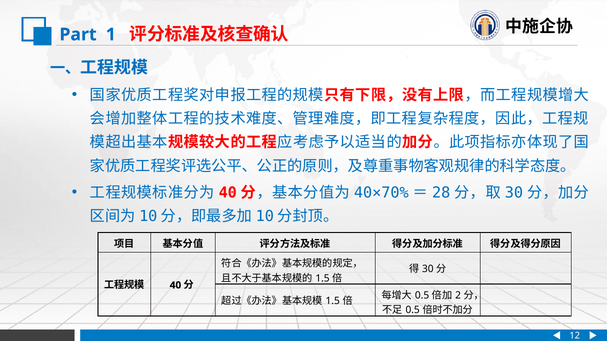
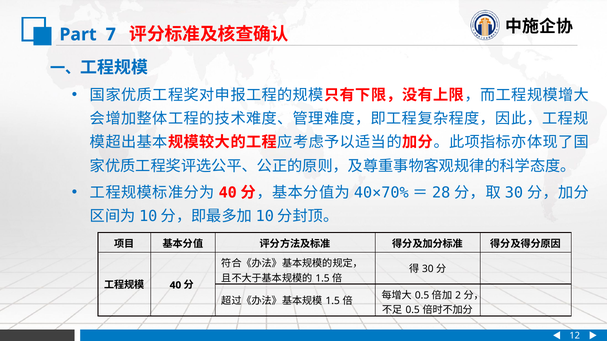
1: 1 -> 7 (111, 35)
